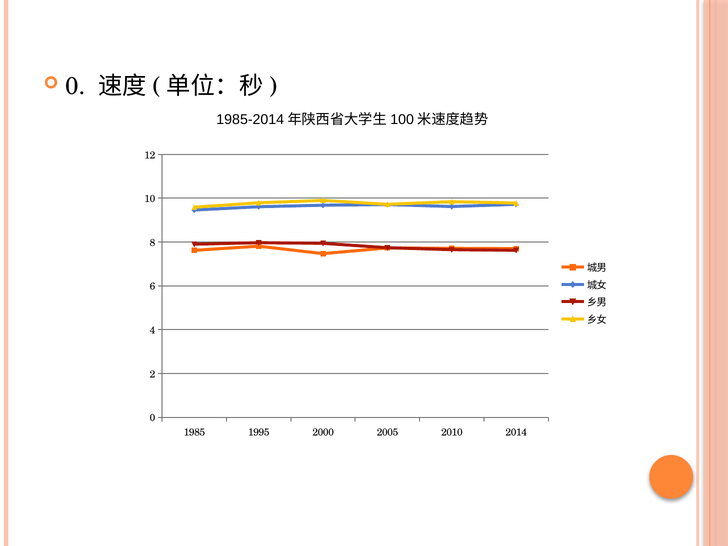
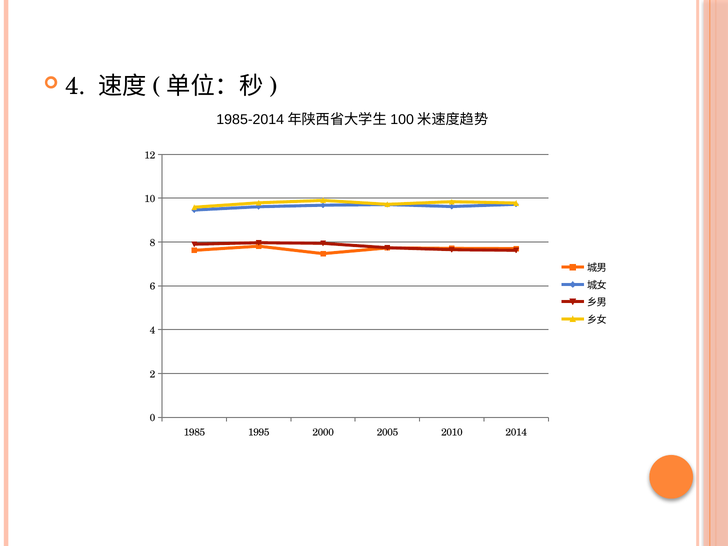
0: 0 -> 4 (76, 86)
